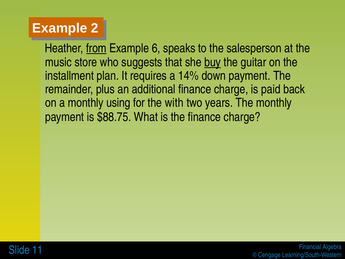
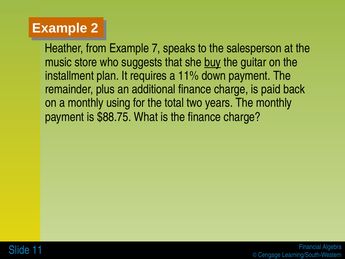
from underline: present -> none (96, 48)
6: 6 -> 7 (156, 48)
14%: 14% -> 11% (188, 76)
with: with -> total (174, 103)
